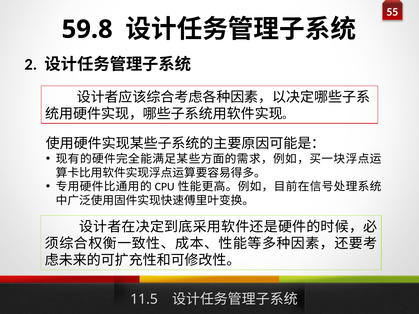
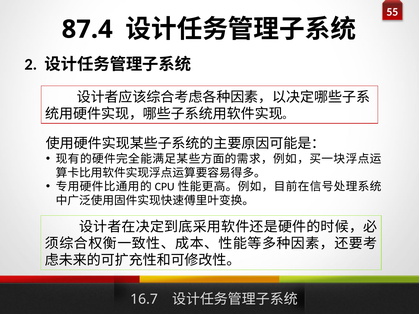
59.8: 59.8 -> 87.4 (87, 29)
11.5: 11.5 -> 16.7 (144, 300)
